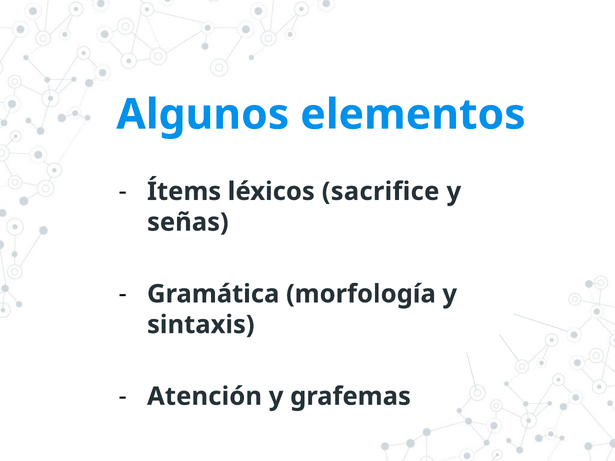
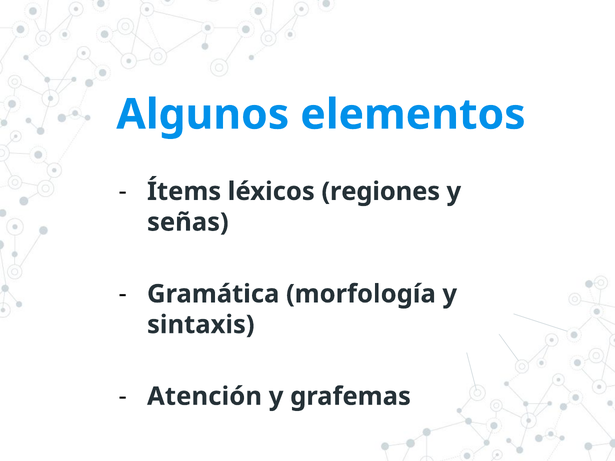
sacrifice: sacrifice -> regiones (381, 192)
